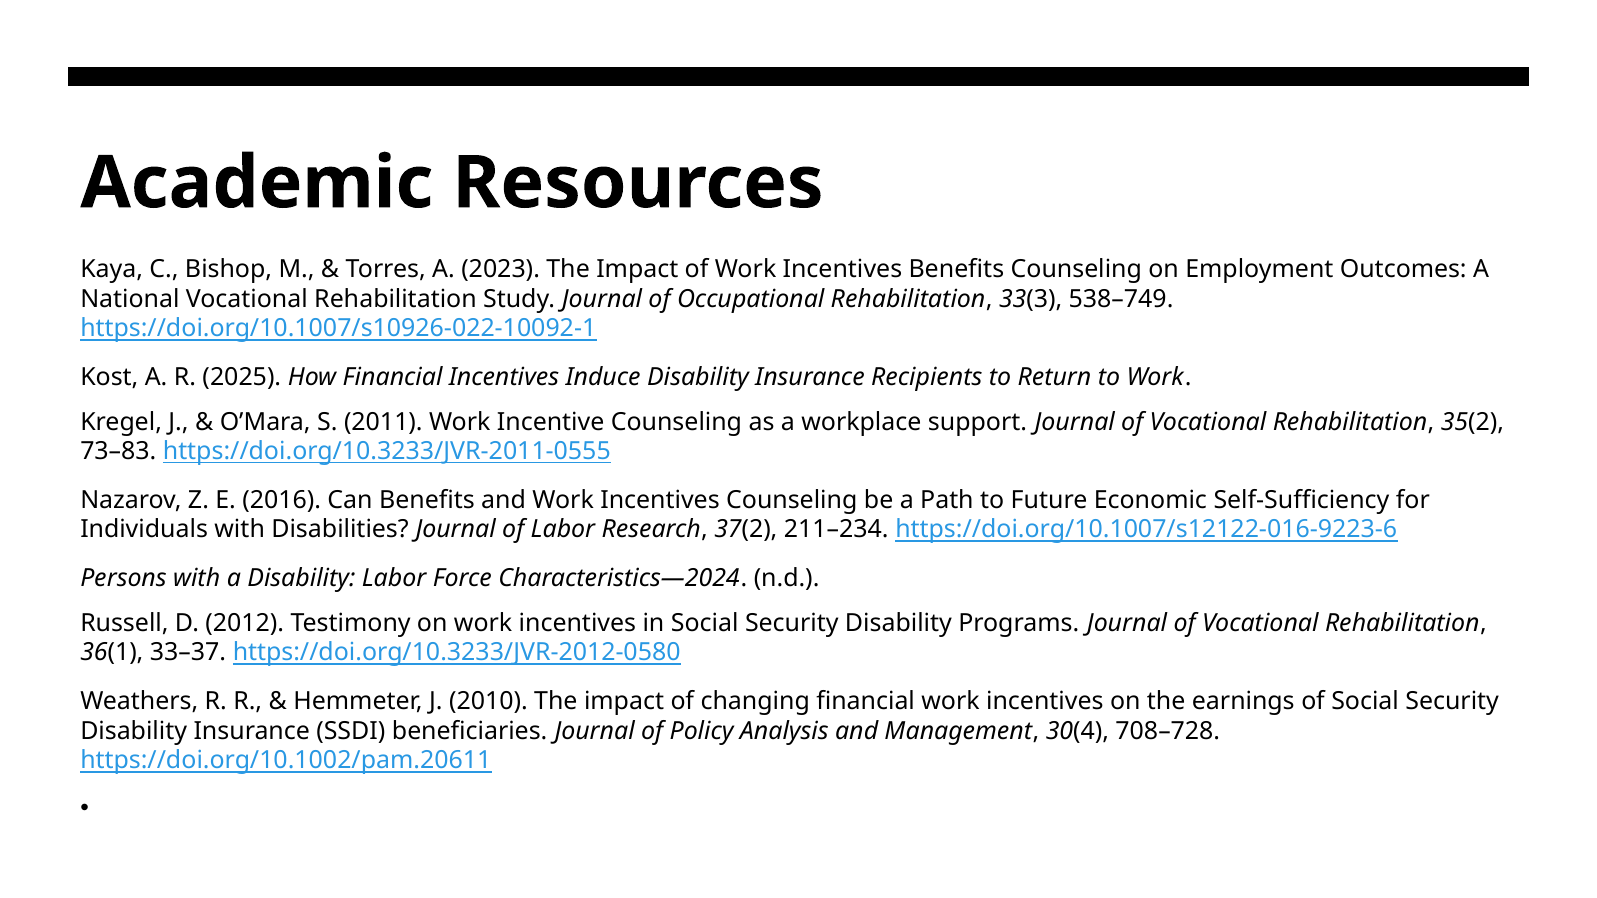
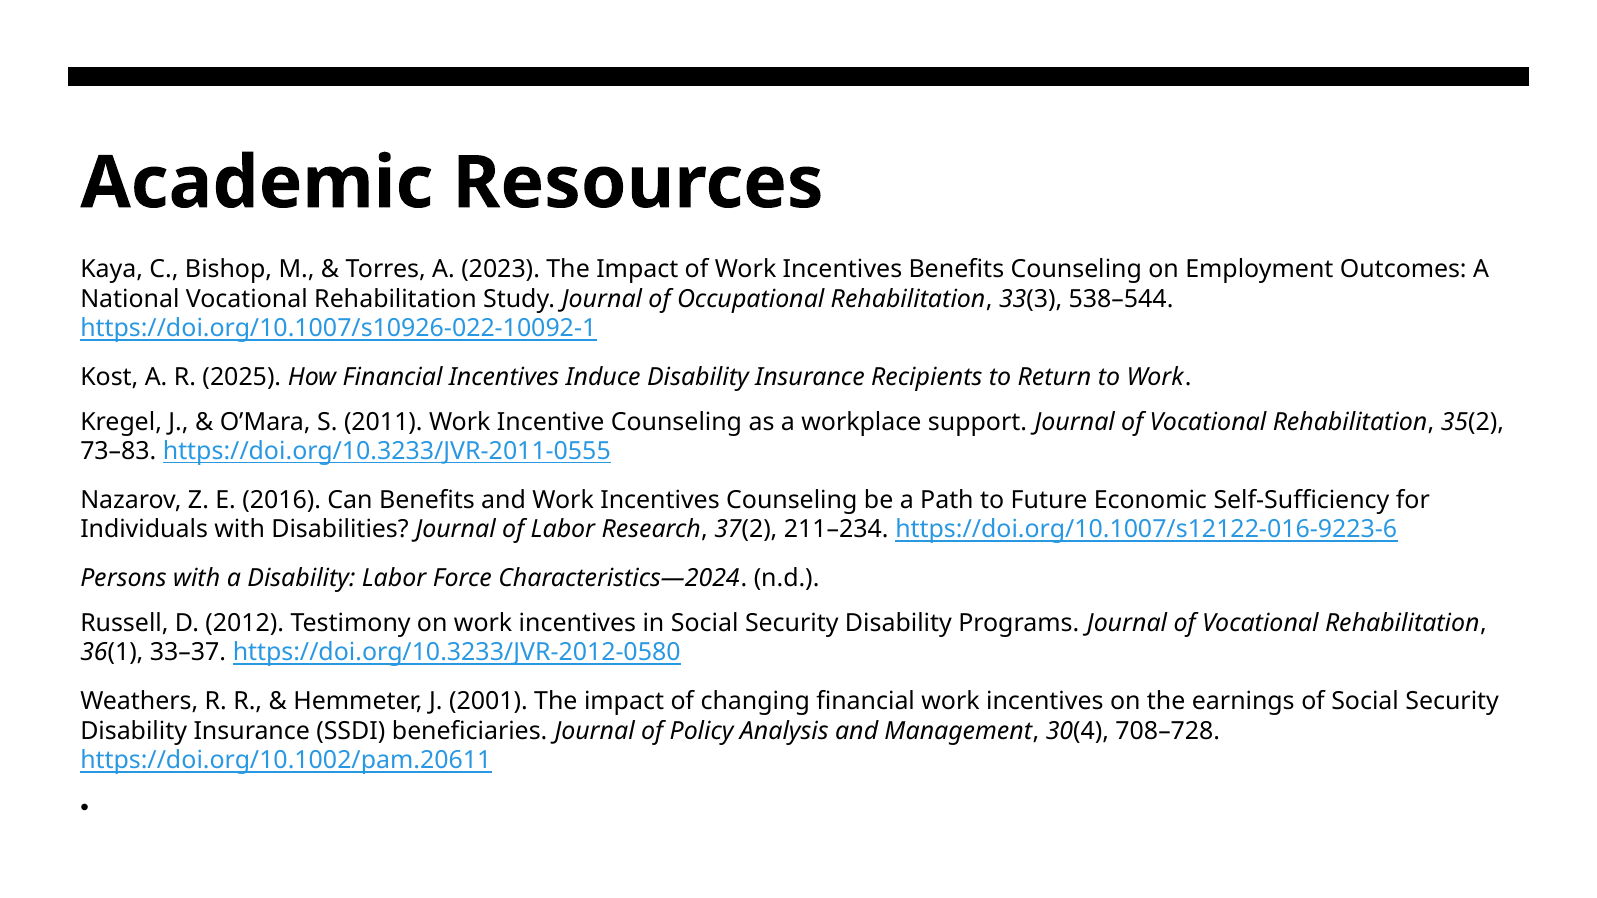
538–749: 538–749 -> 538–544 (1121, 299)
2010: 2010 -> 2001 (488, 702)
